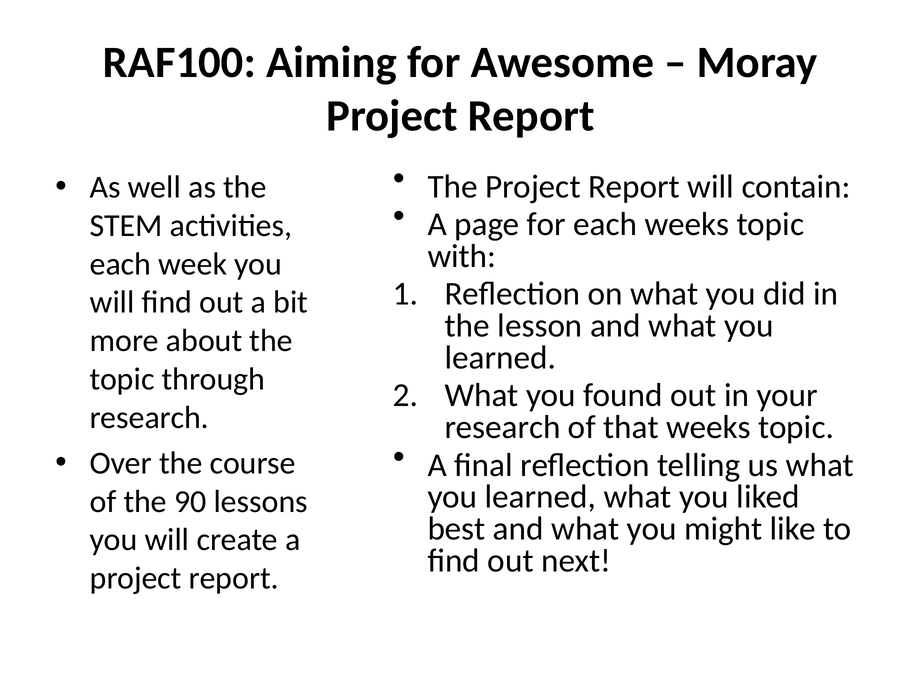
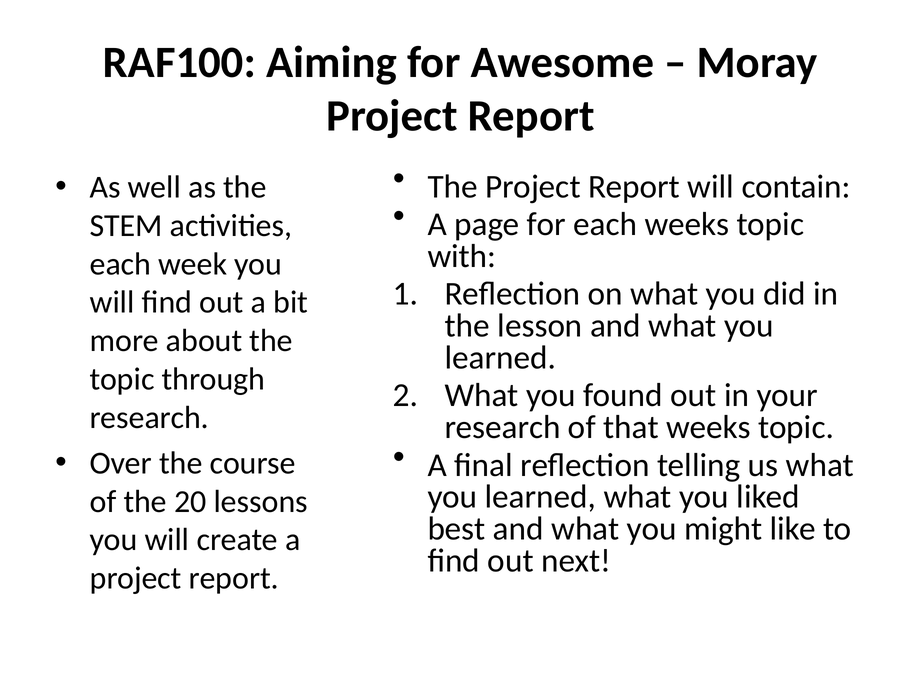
90: 90 -> 20 (190, 501)
